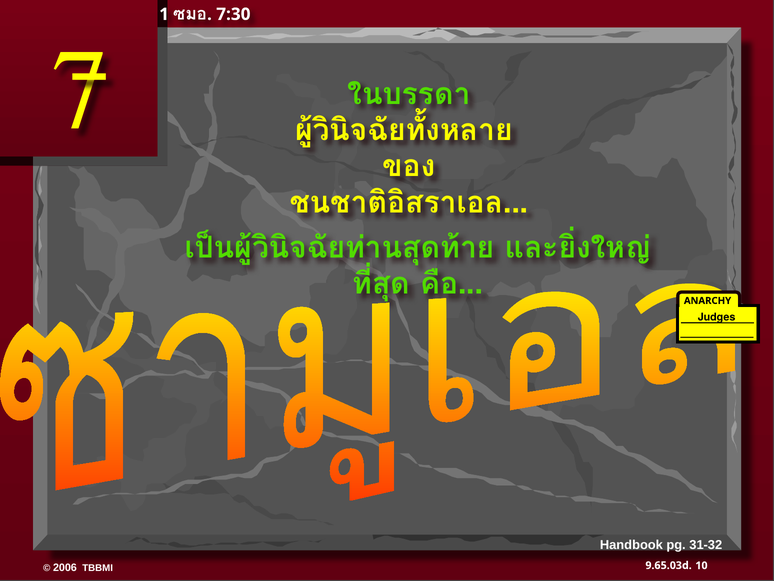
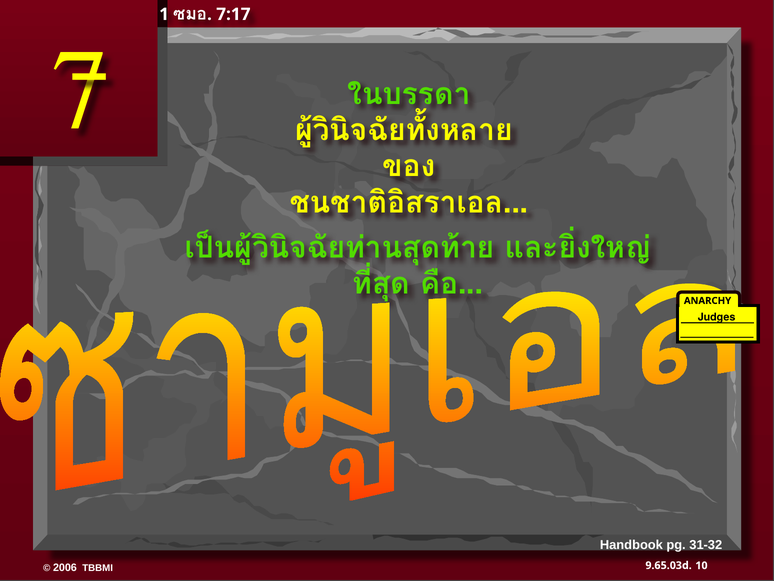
7:30: 7:30 -> 7:17 (233, 14)
